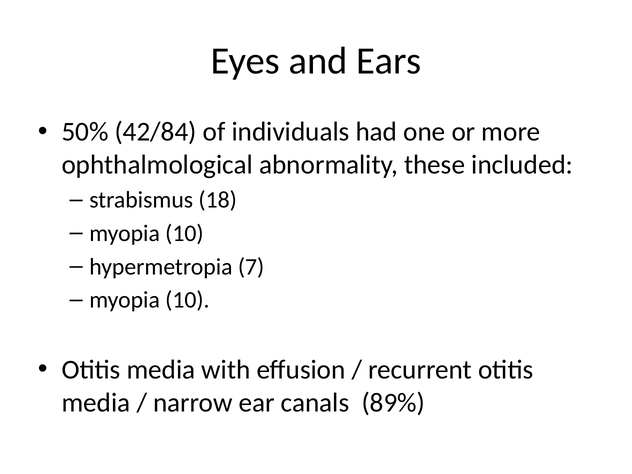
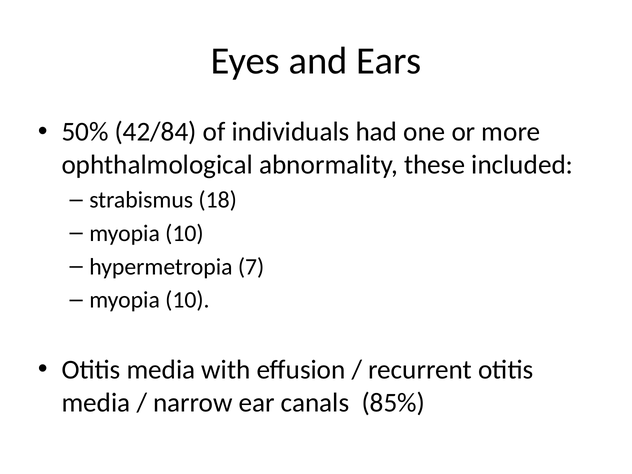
89%: 89% -> 85% (393, 403)
